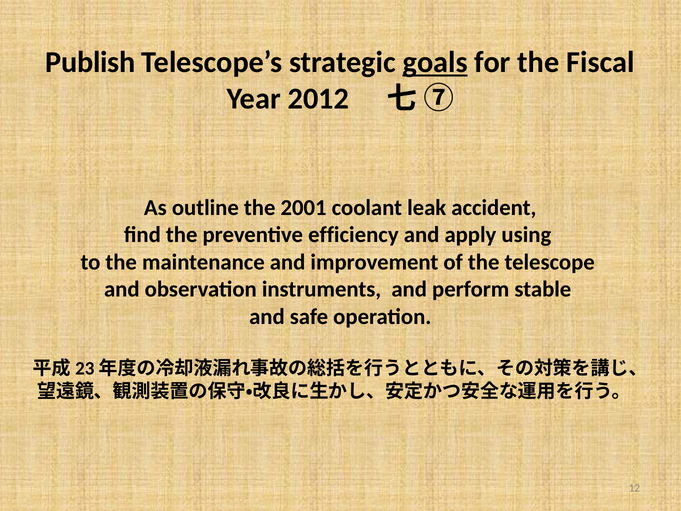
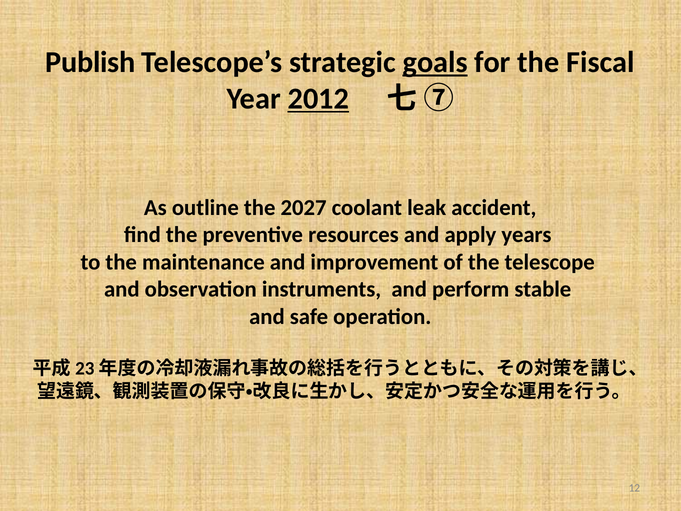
2012 underline: none -> present (318, 99)
2001: 2001 -> 2027 (304, 208)
efficiency: efficiency -> resources (353, 235)
using: using -> years (526, 235)
